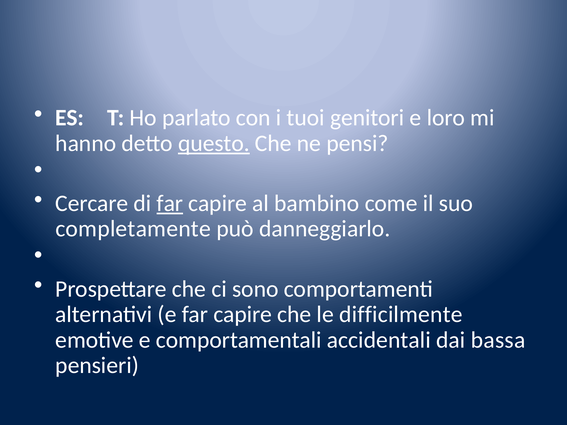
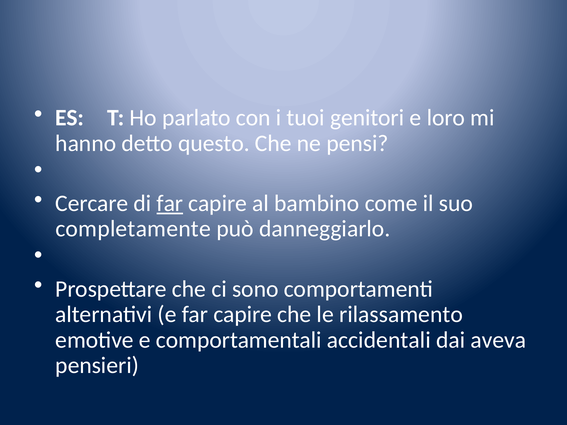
questo underline: present -> none (214, 143)
difficilmente: difficilmente -> rilassamento (401, 315)
bassa: bassa -> aveva (498, 340)
